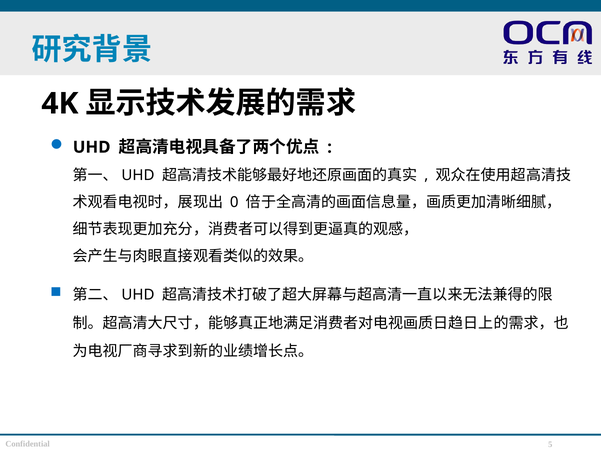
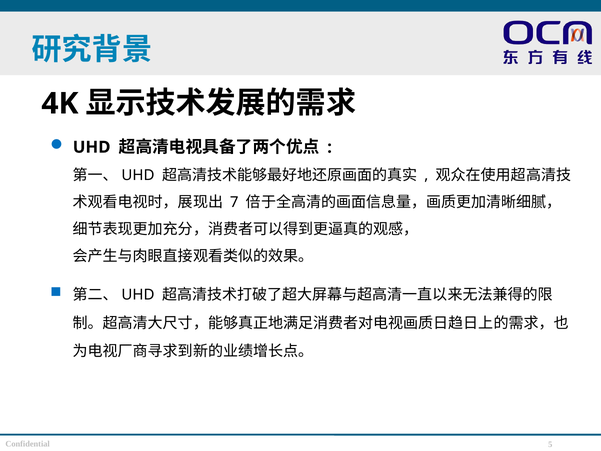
0: 0 -> 7 (234, 202)
